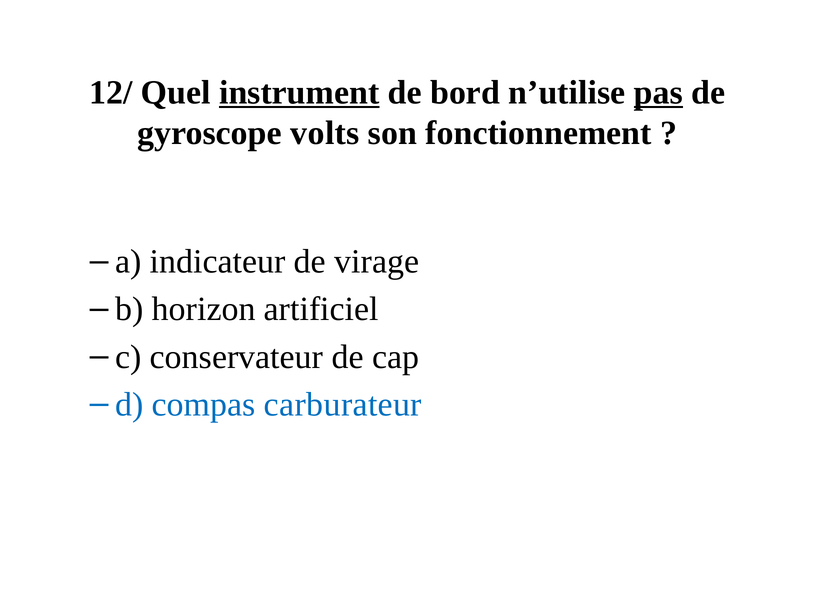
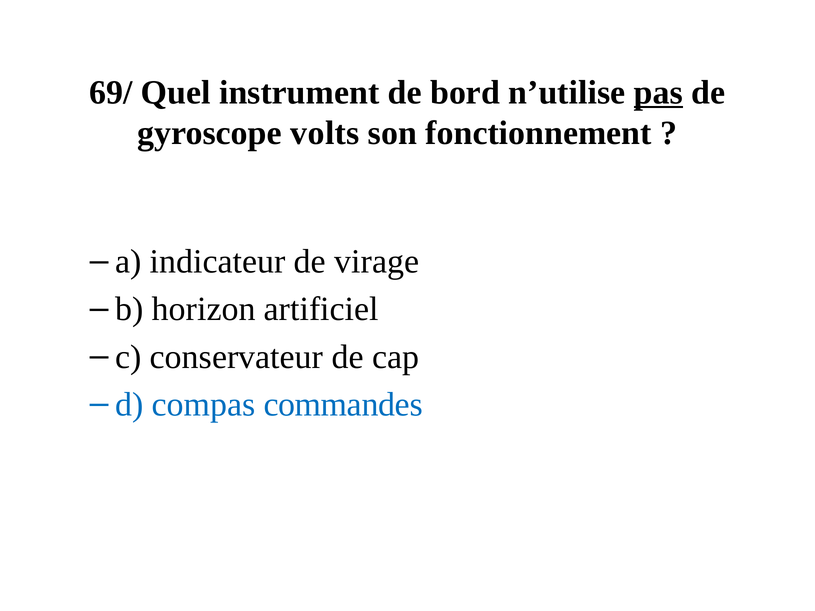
12/: 12/ -> 69/ (111, 92)
instrument underline: present -> none (299, 92)
carburateur: carburateur -> commandes (343, 405)
